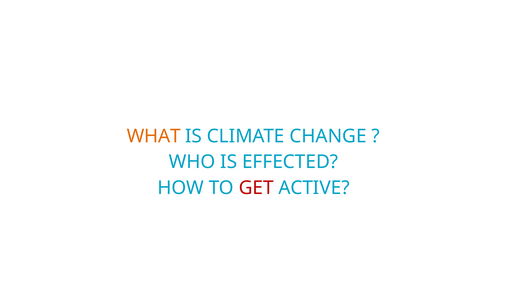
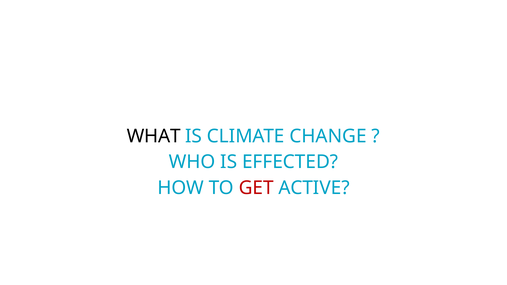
WHAT colour: orange -> black (154, 136)
